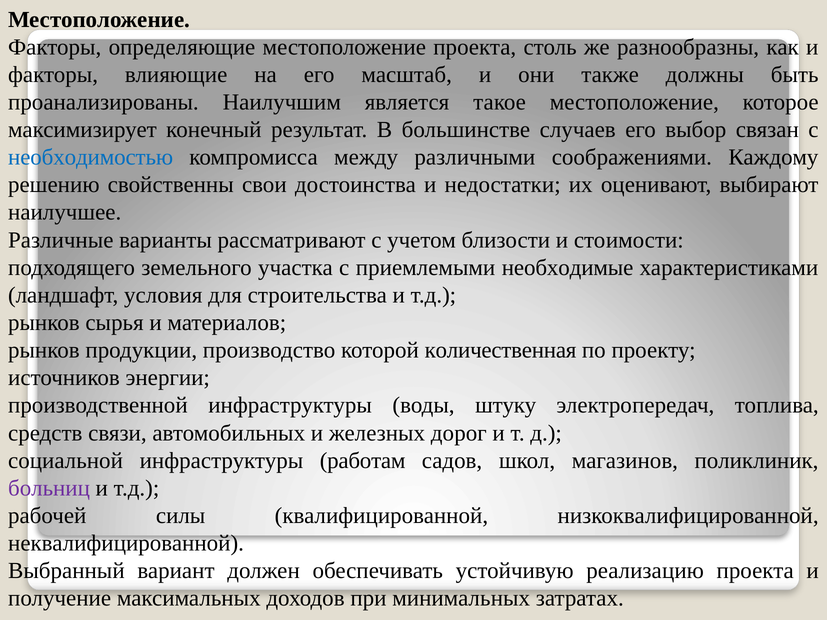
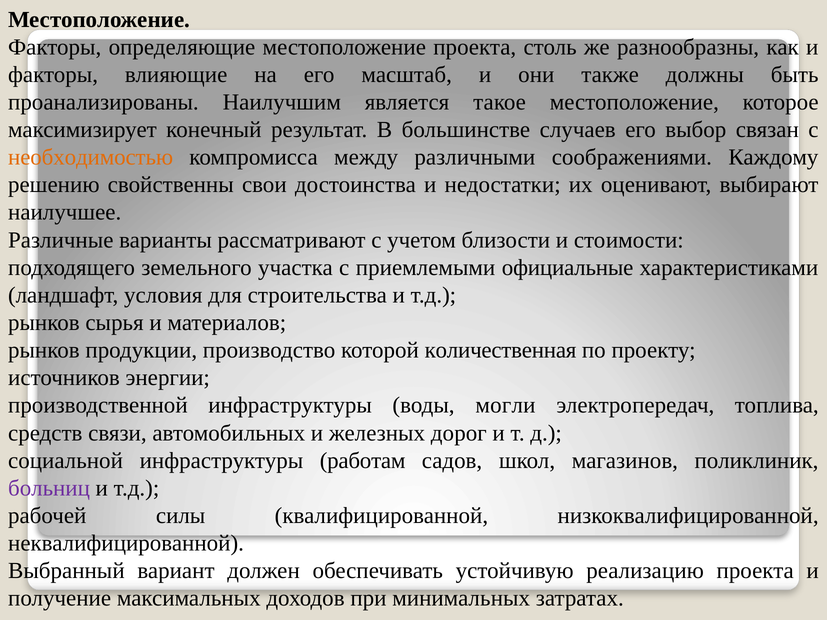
необходимостью colour: blue -> orange (91, 157)
необходимые: необходимые -> официальные (568, 268)
штуку: штуку -> могли (505, 406)
